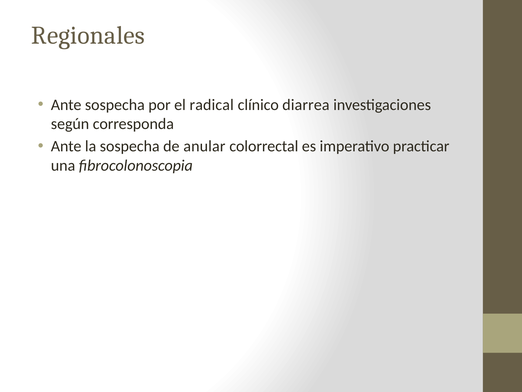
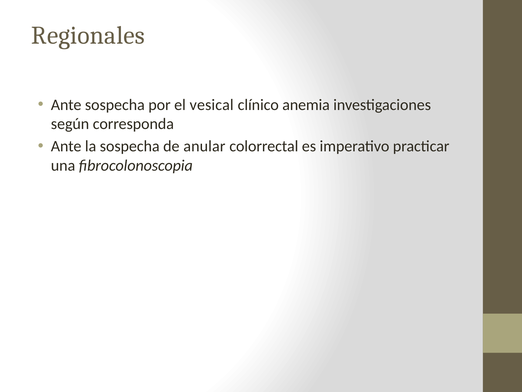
radical: radical -> vesical (212, 105)
diarrea: diarrea -> anemia (306, 105)
